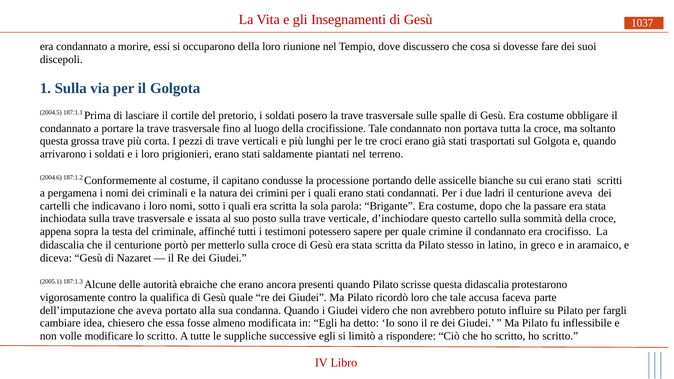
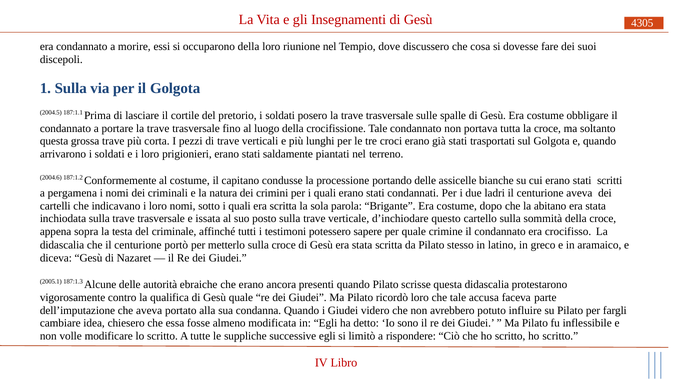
1037: 1037 -> 4305 (642, 23)
passare: passare -> abitano (550, 206)
